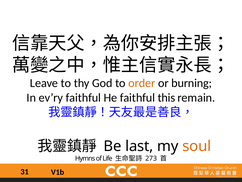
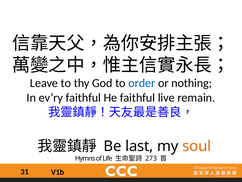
order colour: orange -> blue (142, 83)
burning: burning -> nothing (192, 83)
this: this -> live (166, 97)
